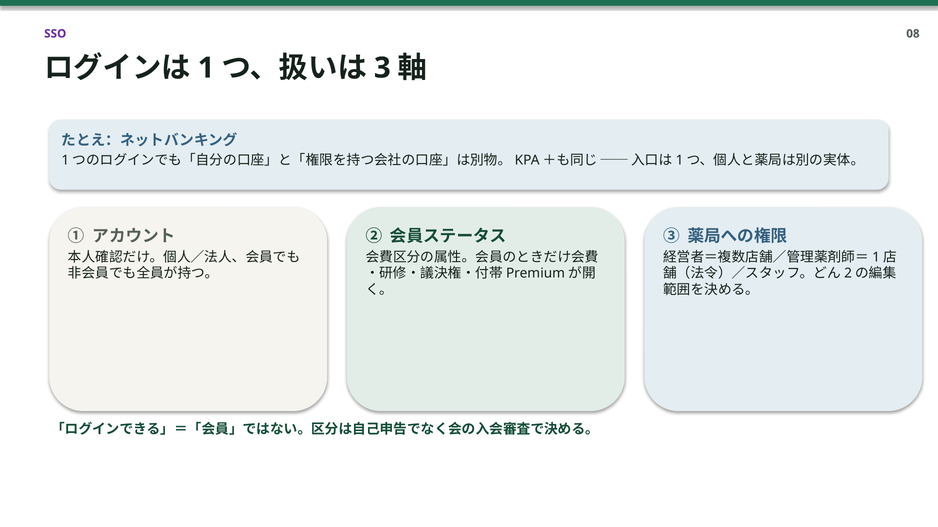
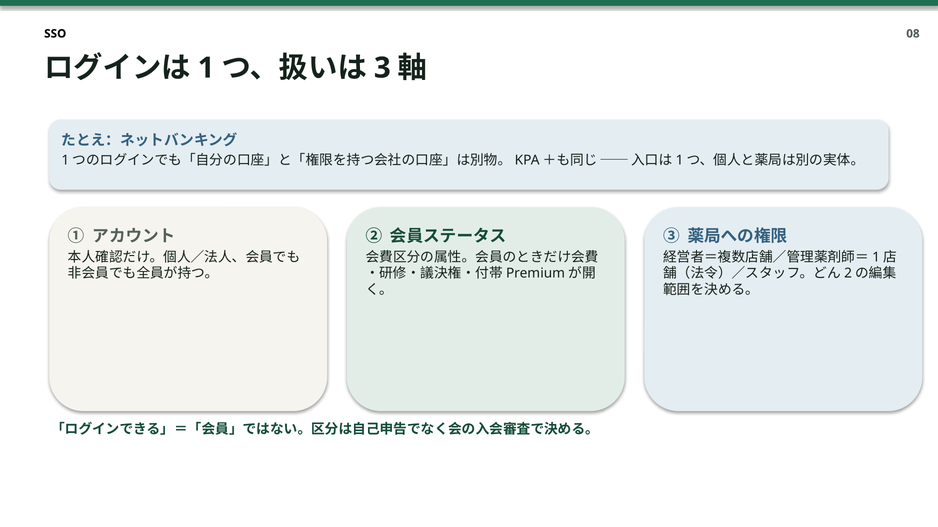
SSO colour: purple -> black (55, 34)
